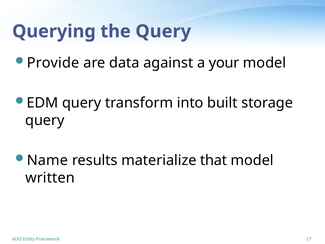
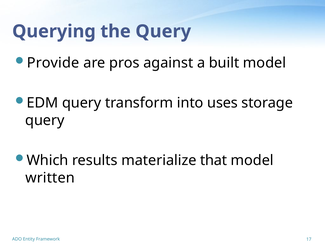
data: data -> pros (124, 63)
your: your -> built (224, 63)
built: built -> uses (222, 103)
Name: Name -> Which (47, 160)
